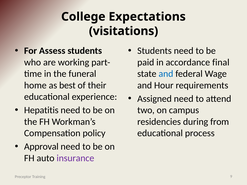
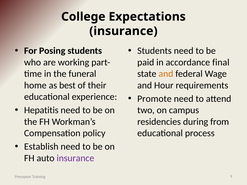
visitations: visitations -> insurance (123, 31)
Assess: Assess -> Posing (52, 51)
and colour: blue -> orange (166, 74)
Assigned: Assigned -> Promote (154, 99)
Approval: Approval -> Establish (41, 147)
